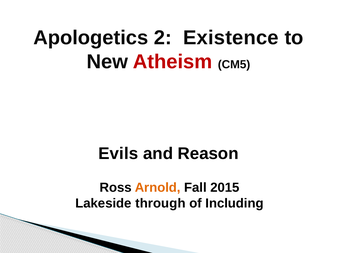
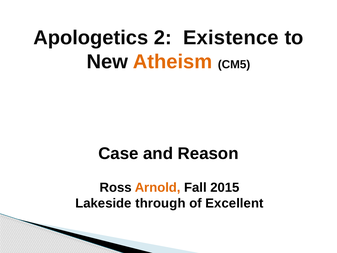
Atheism colour: red -> orange (173, 62)
Evils: Evils -> Case (118, 153)
Including: Including -> Excellent (234, 203)
